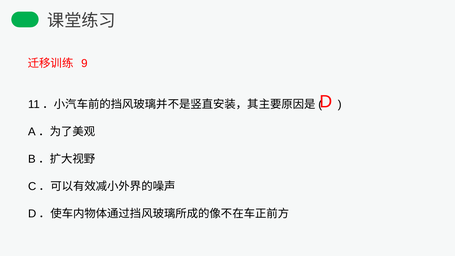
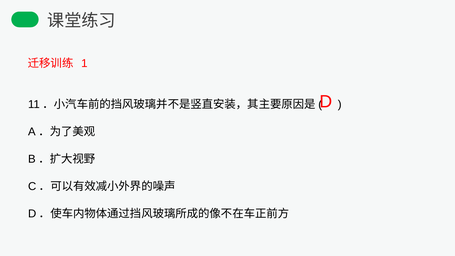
9: 9 -> 1 (84, 63)
